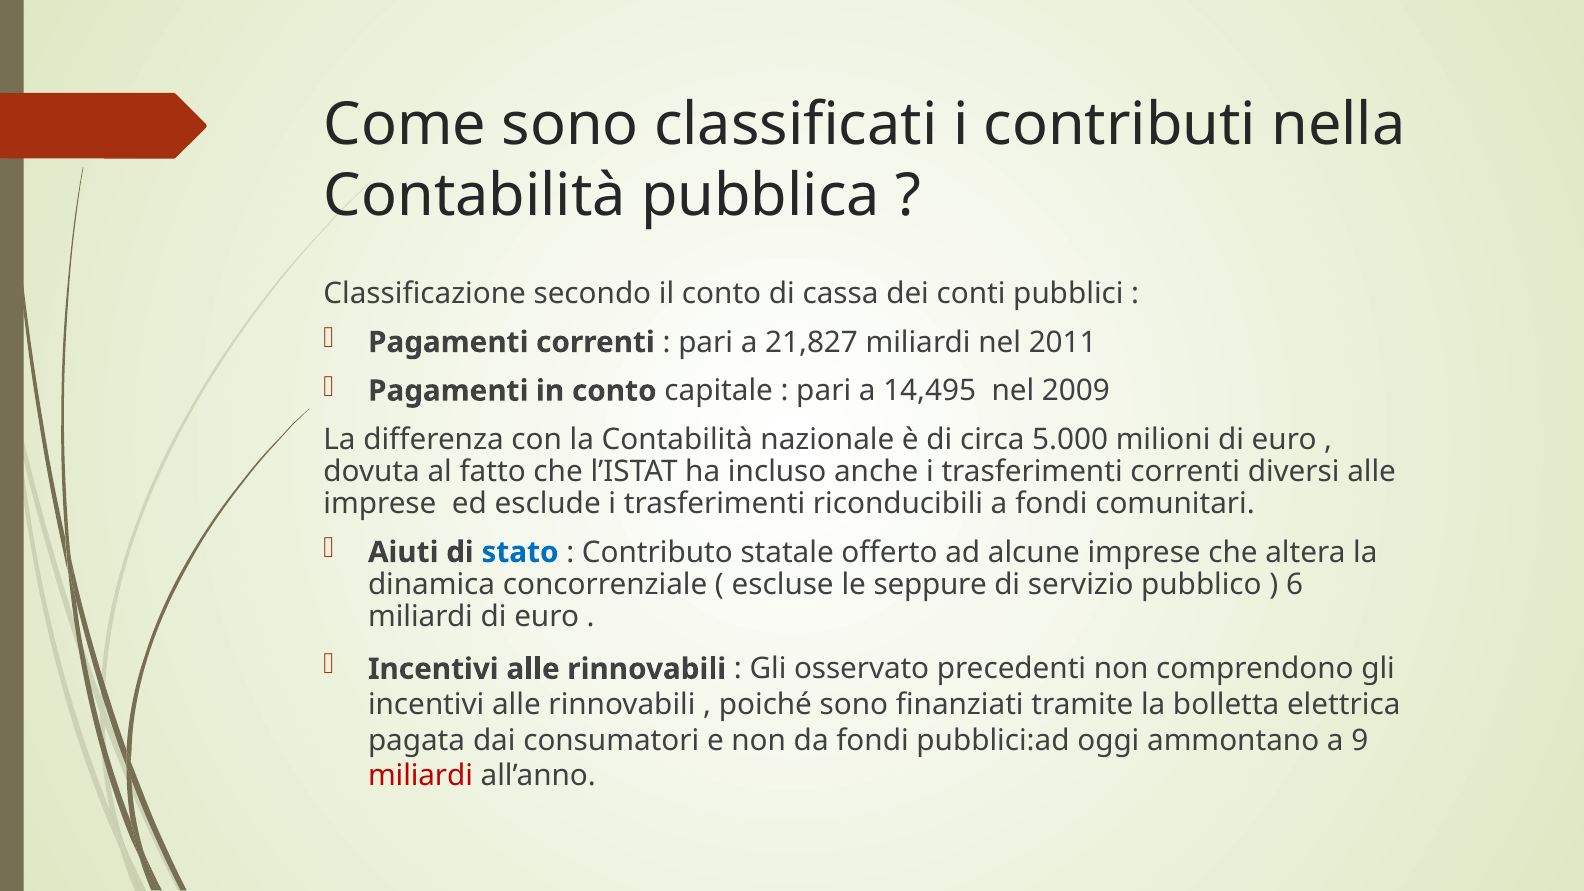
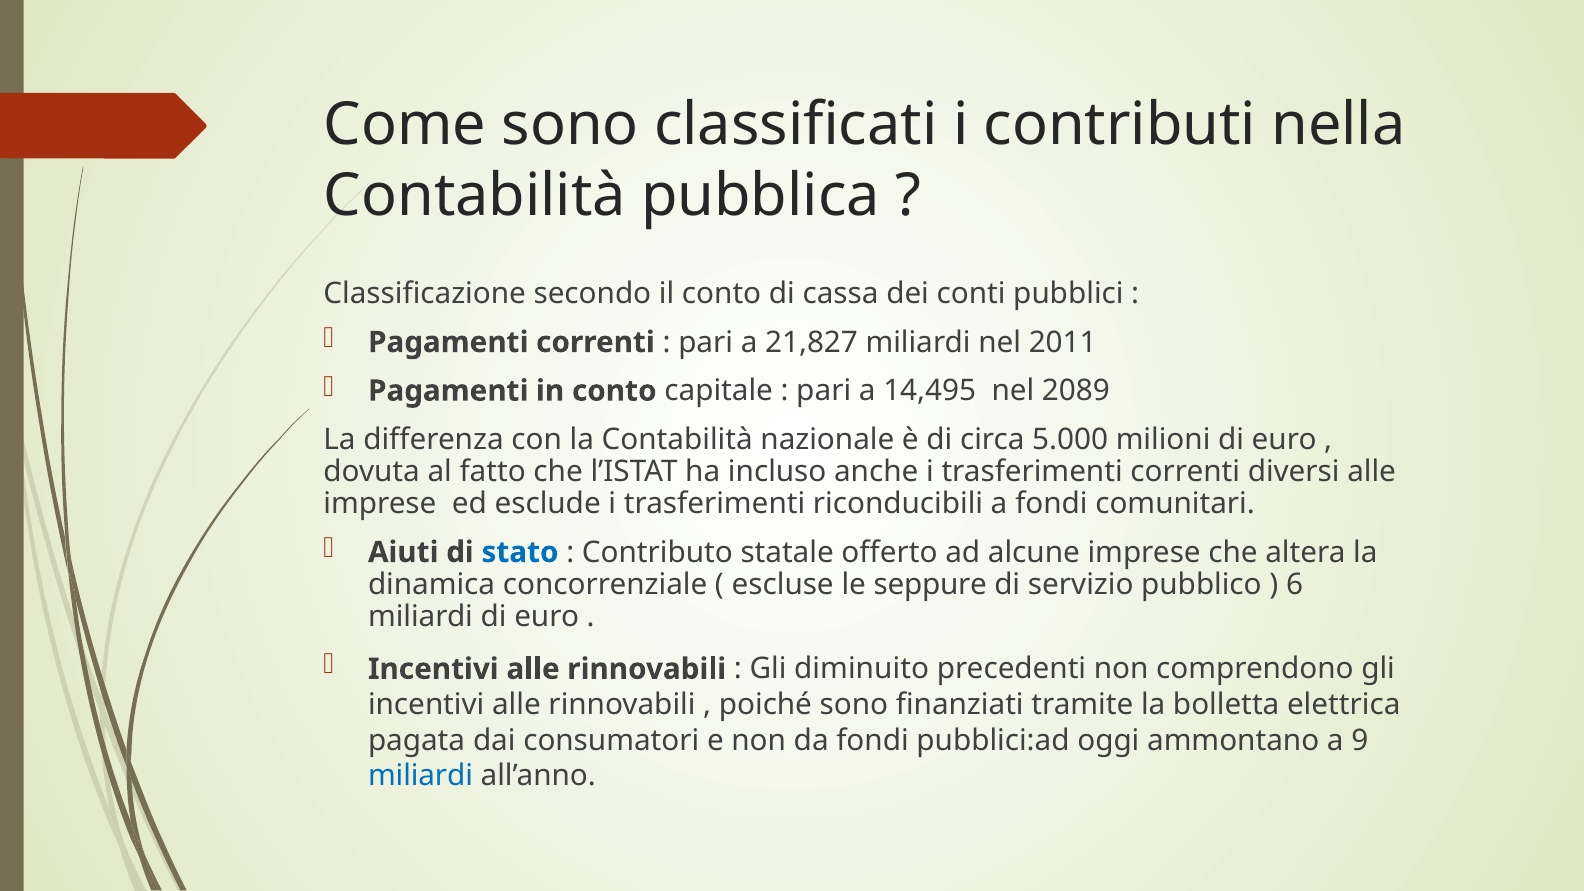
2009: 2009 -> 2089 (1076, 391)
osservato: osservato -> diminuito (862, 669)
miliardi colour: red -> blue (421, 776)
